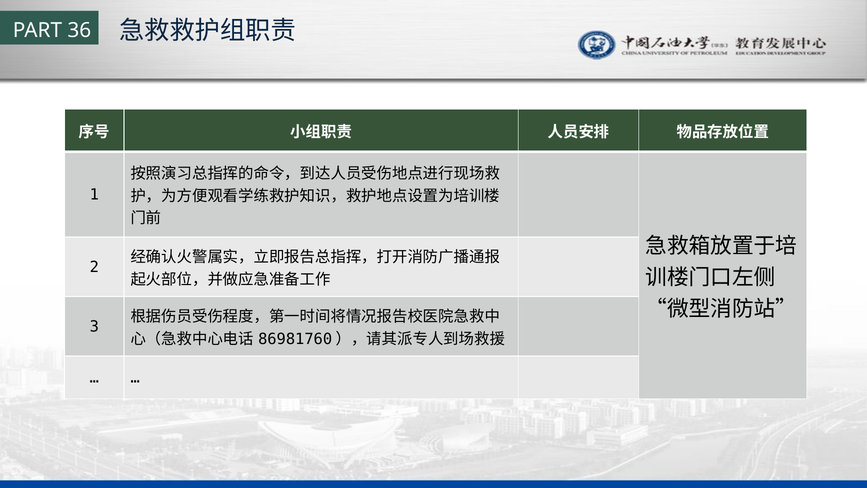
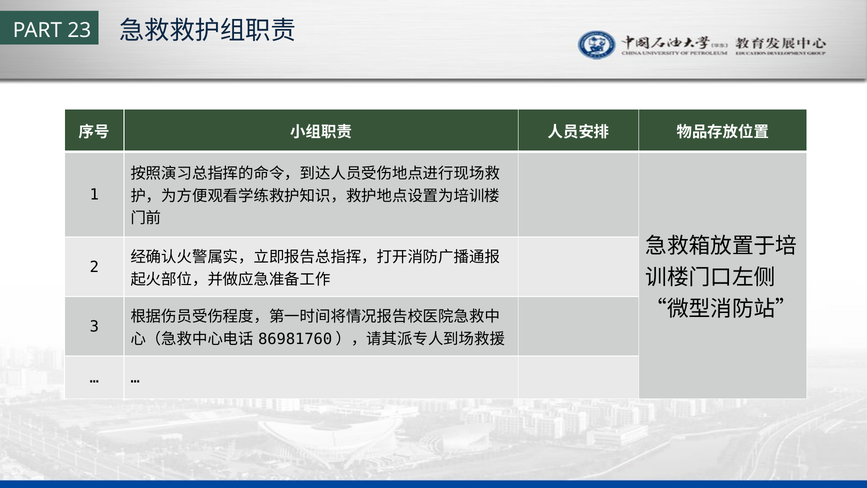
36: 36 -> 23 (79, 30)
